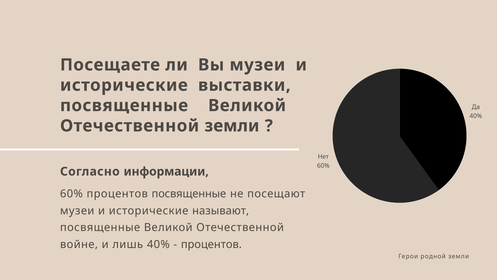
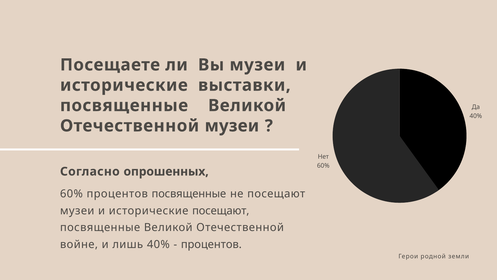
Отечественной земли: земли -> музеи (232, 126)
информации: информации -> опрошенных (166, 171)
исторические называют: называют -> посещают (221, 210)
